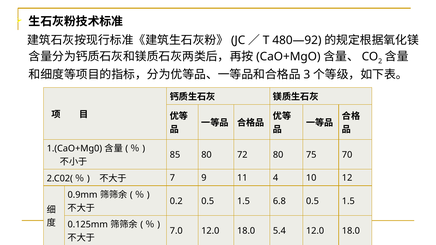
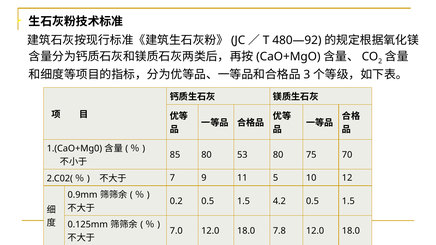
72: 72 -> 53 (242, 155)
4: 4 -> 5 (276, 178)
6.8: 6.8 -> 4.2 (279, 201)
5.4: 5.4 -> 7.8 (279, 231)
